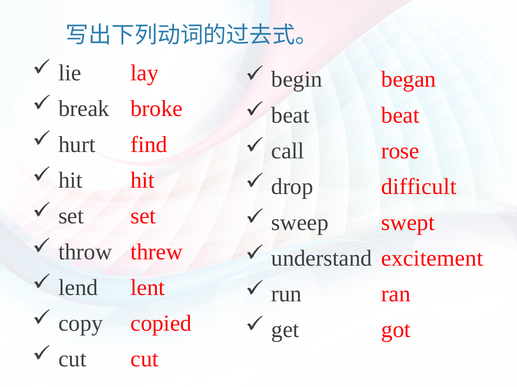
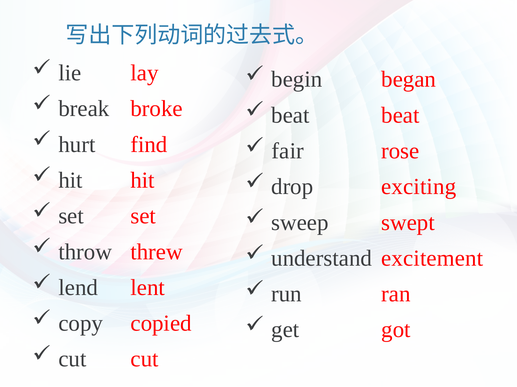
call: call -> fair (288, 151)
difficult: difficult -> exciting (419, 187)
